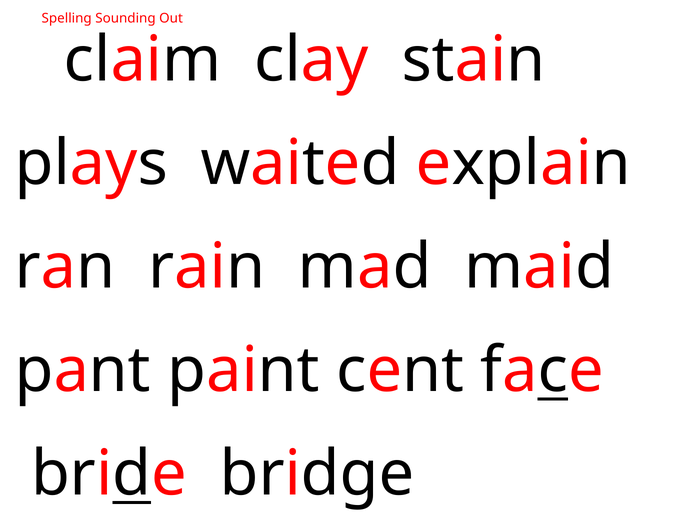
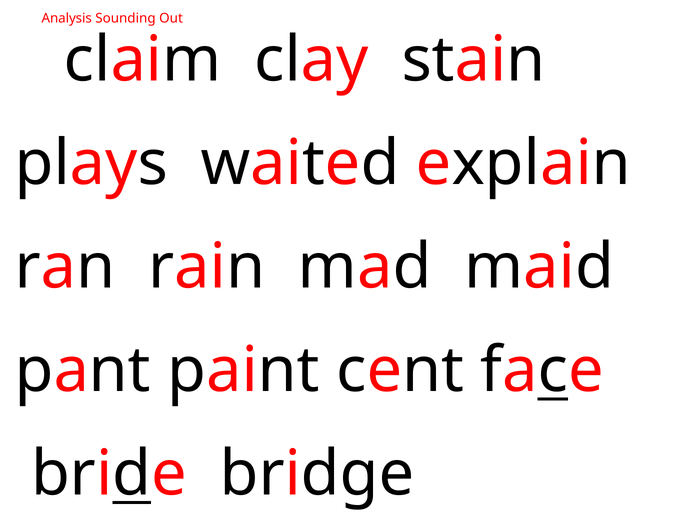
Spelling: Spelling -> Analysis (67, 18)
